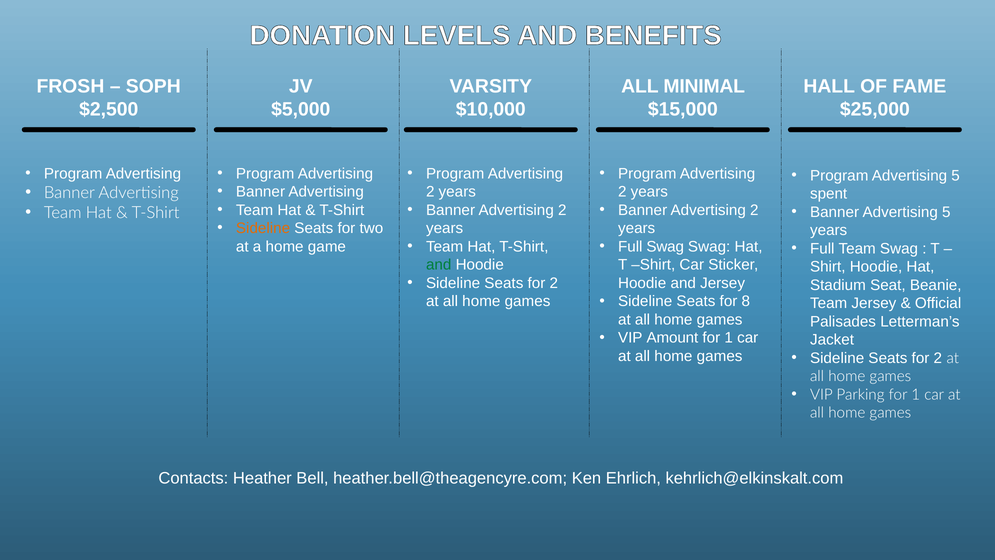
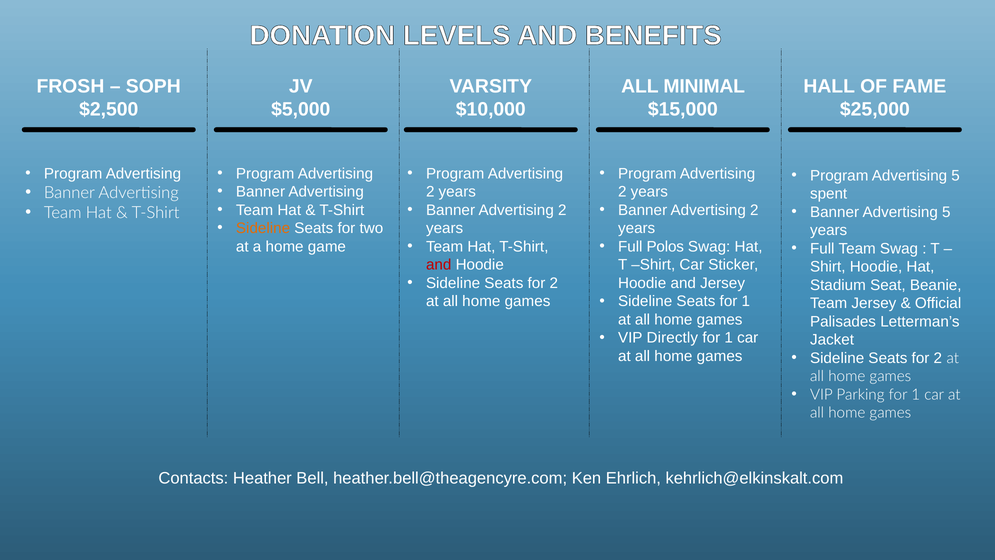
Full Swag: Swag -> Polos (665, 246)
and colour: green -> red (439, 265)
Seats for 8: 8 -> 1 (746, 301)
Amount: Amount -> Directly (672, 338)
